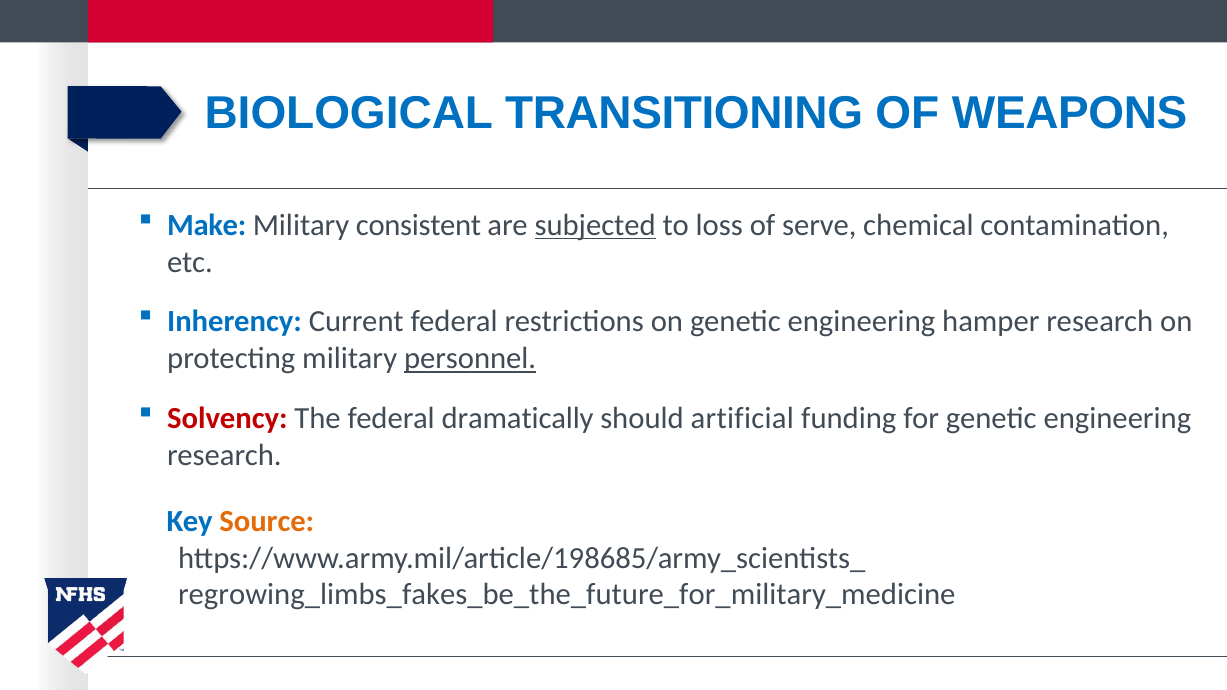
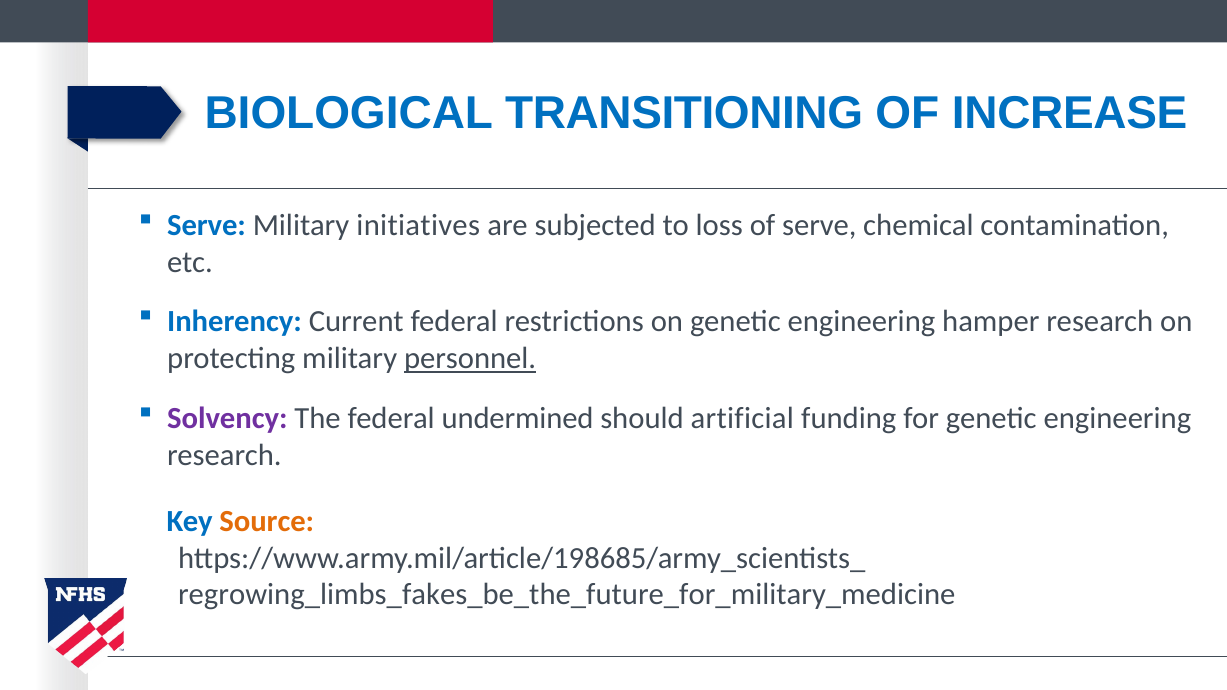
WEAPONS: WEAPONS -> INCREASE (1070, 113)
Make: Make -> Serve (207, 225)
consistent: consistent -> initiatives (418, 225)
subjected underline: present -> none (595, 225)
Solvency colour: red -> purple (227, 419)
dramatically: dramatically -> undermined (518, 419)
